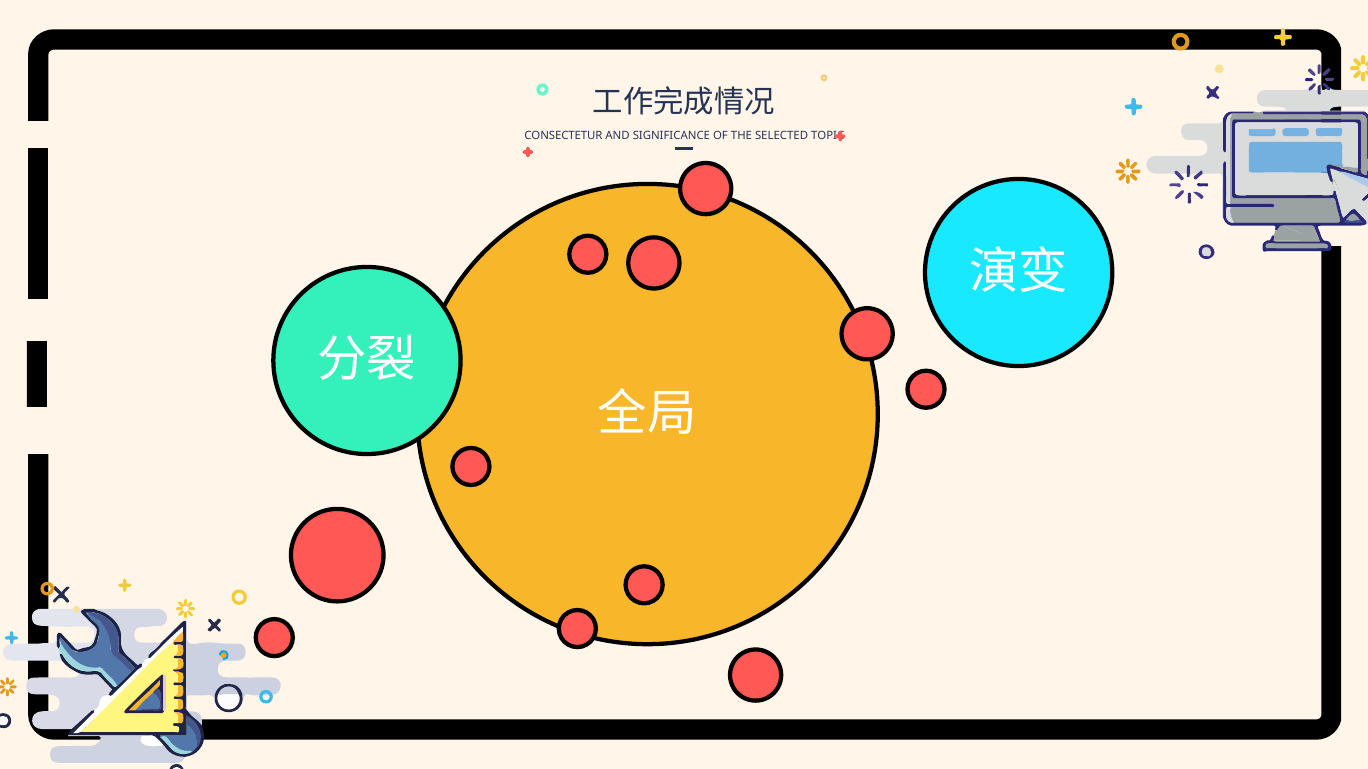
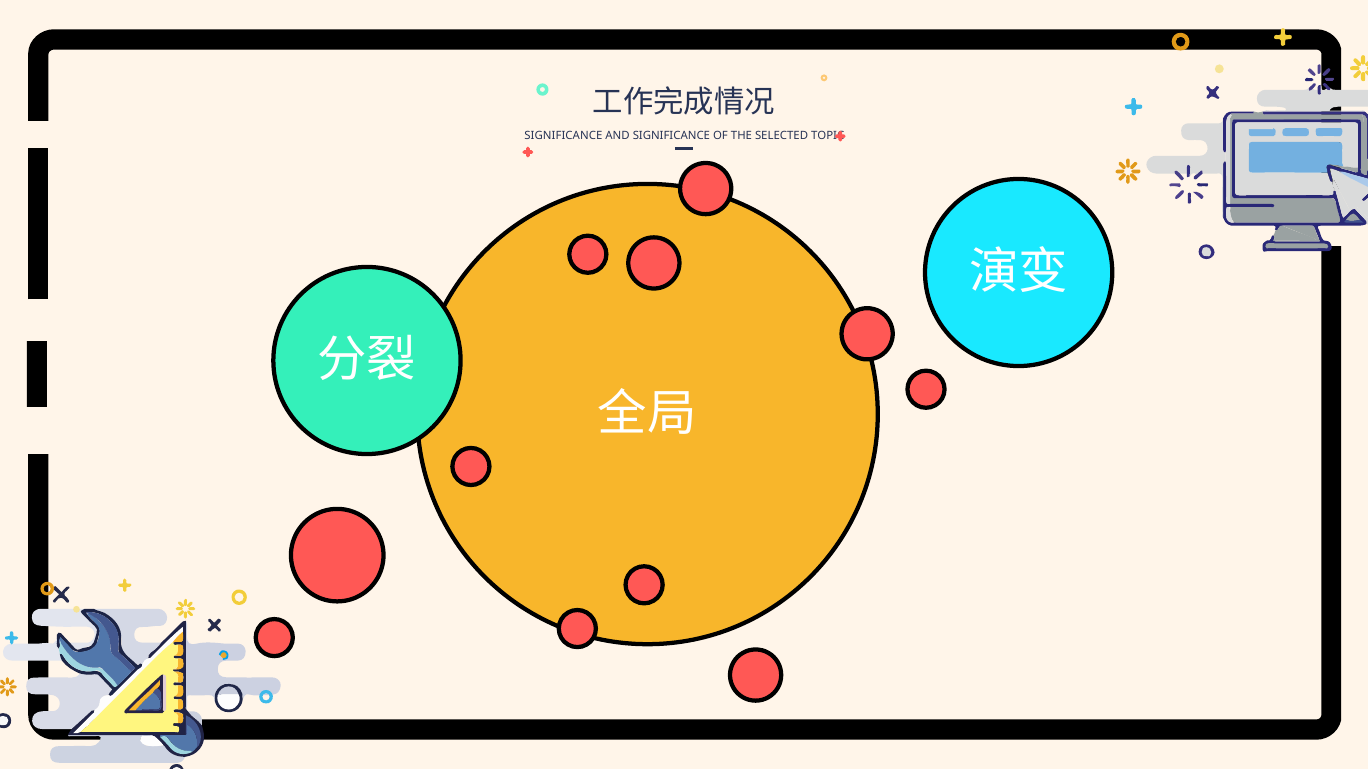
CONSECTETUR: CONSECTETUR -> SIGNIFICANCE (563, 135)
